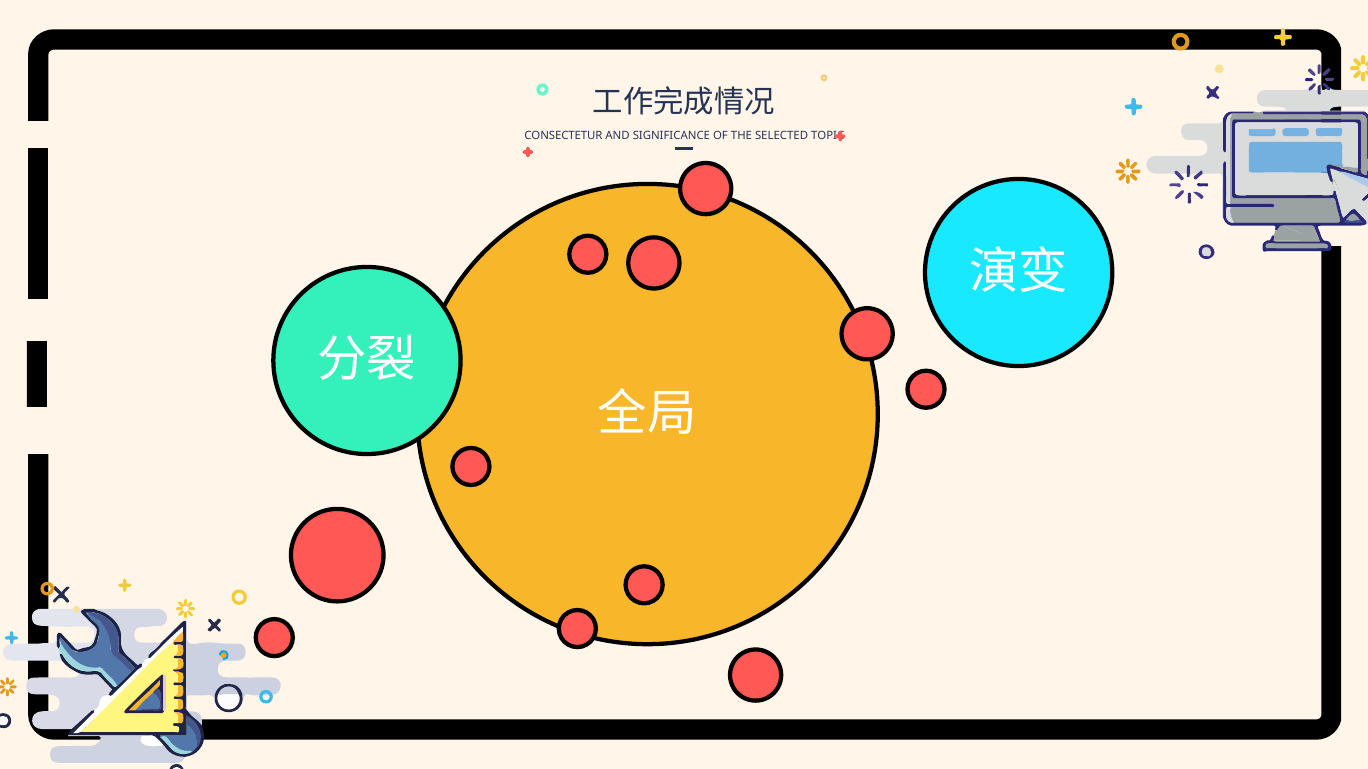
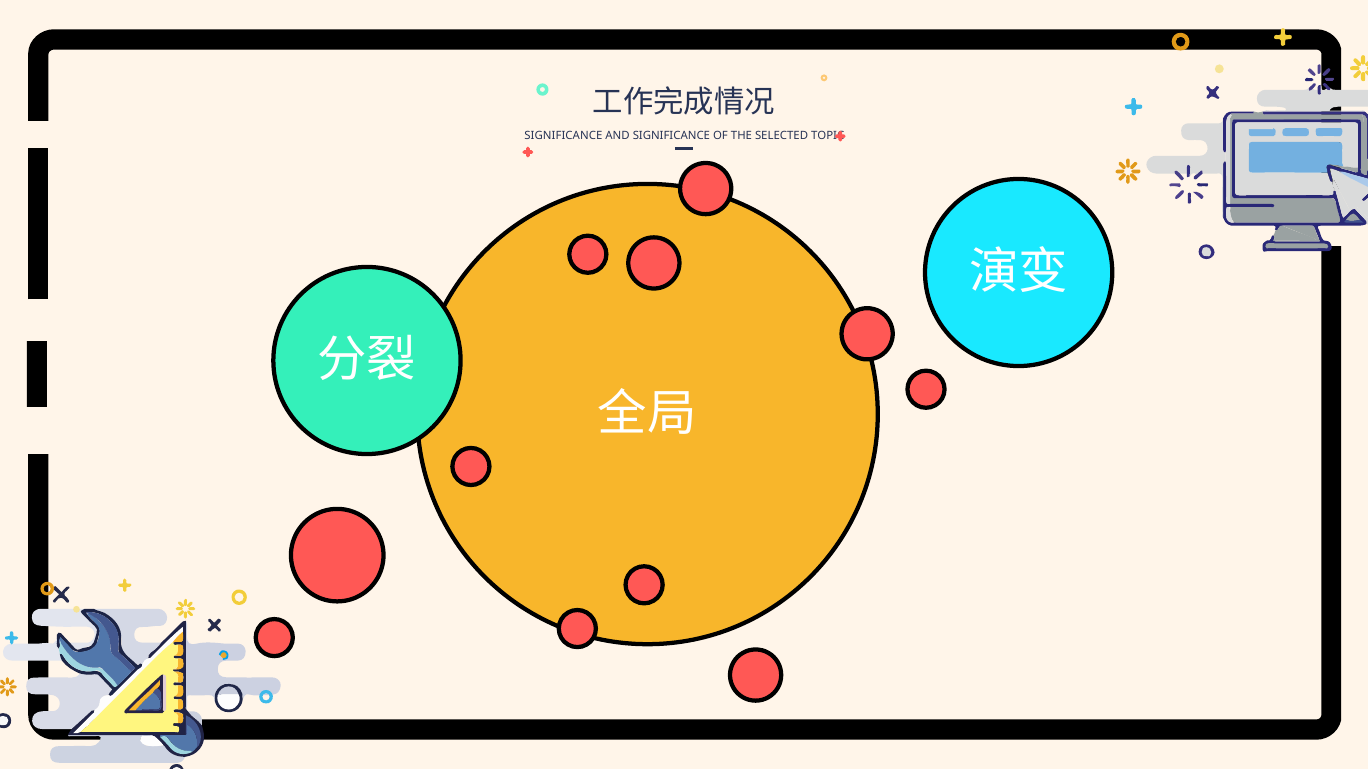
CONSECTETUR: CONSECTETUR -> SIGNIFICANCE (563, 135)
